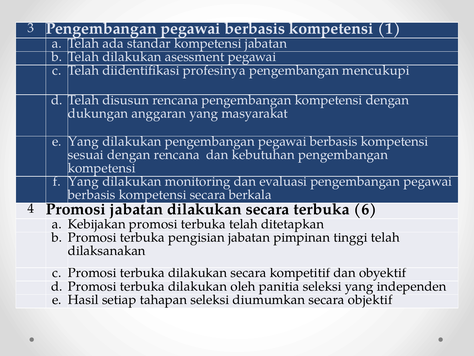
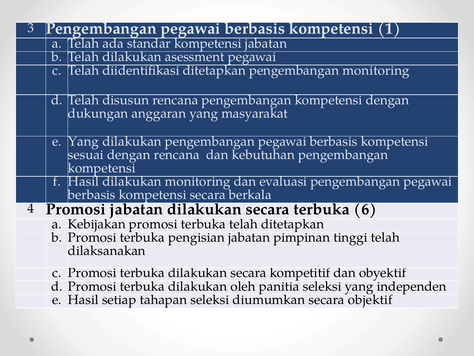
diidentifikasi profesinya: profesinya -> ditetapkan (214, 70)
pengembangan mencukupi: mencukupi -> monitoring (376, 70)
f Yang: Yang -> Hasil (84, 181)
